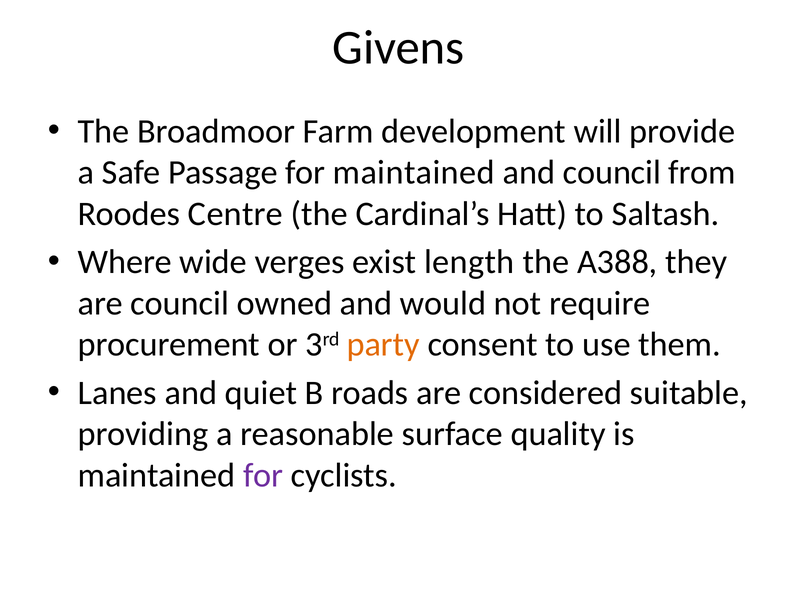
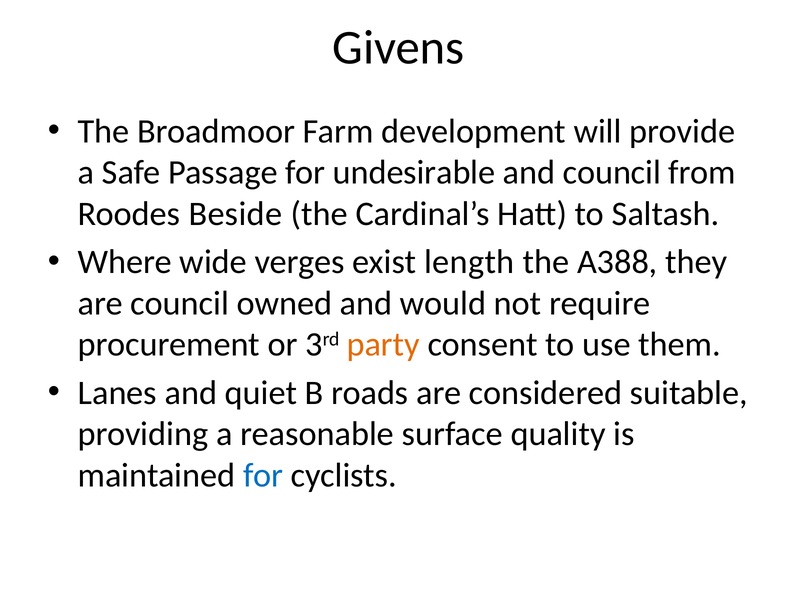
for maintained: maintained -> undesirable (414, 172)
Centre: Centre -> Beside (235, 214)
for colour: purple -> blue (263, 475)
